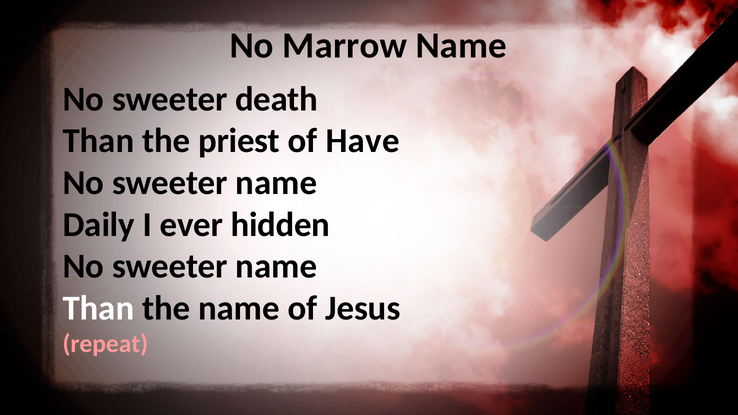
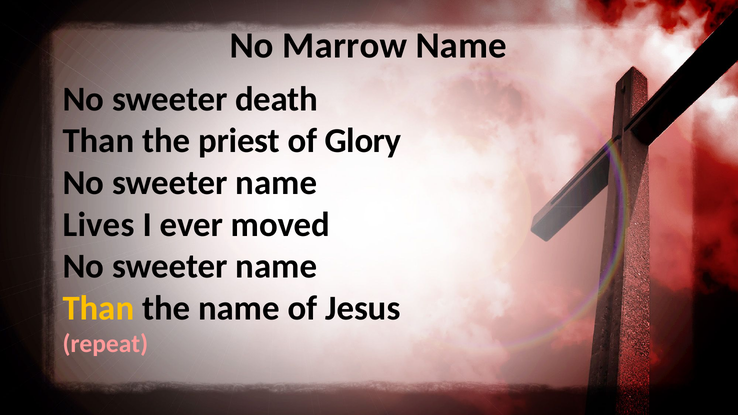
Have: Have -> Glory (363, 141)
Daily: Daily -> Lives (99, 225)
hidden: hidden -> moved (280, 225)
Than colour: white -> yellow (98, 308)
